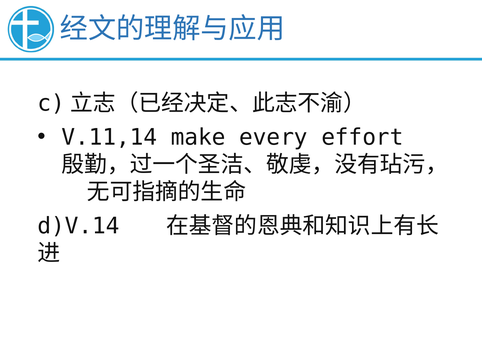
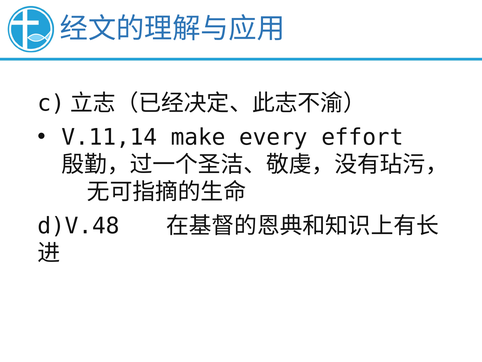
d)V.14: d)V.14 -> d)V.48 (79, 226)
